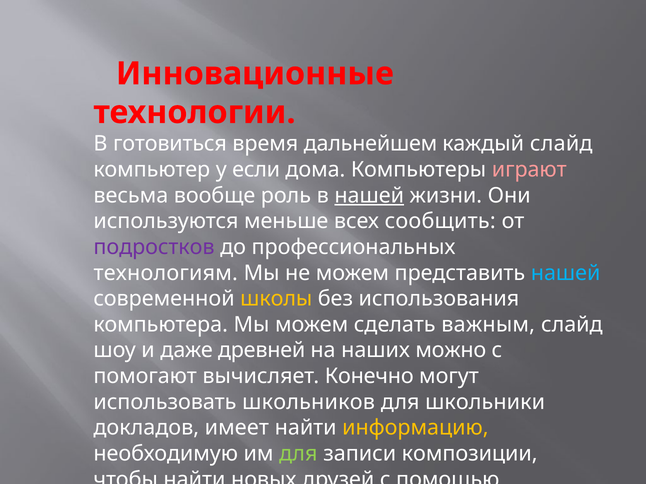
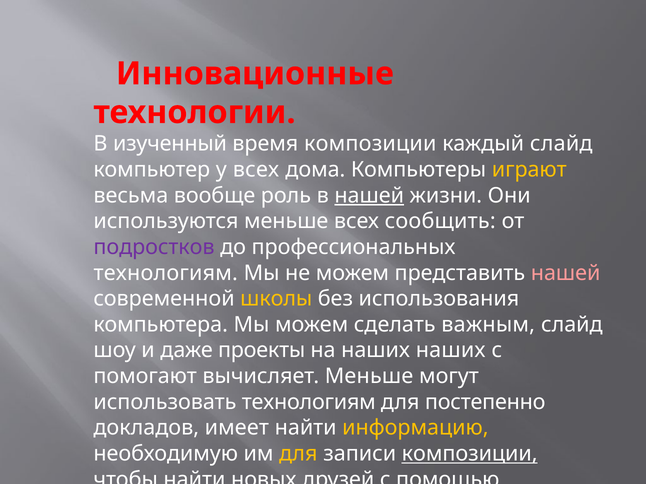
готовиться: готовиться -> изученный (170, 144)
время дальнейшем: дальнейшем -> композиции (370, 144)
у если: если -> всех (256, 170)
играют colour: pink -> yellow (529, 170)
нашей colour: light blue -> pink (566, 273)
древней: древней -> проекты (262, 351)
наших можно: можно -> наших (451, 351)
вычисляет Конечно: Конечно -> Меньше (369, 377)
использовать школьников: школьников -> технологиям (309, 402)
школьники: школьники -> постепенно (485, 402)
для colour: light green -> yellow (298, 454)
композиции underline: none -> present (470, 454)
